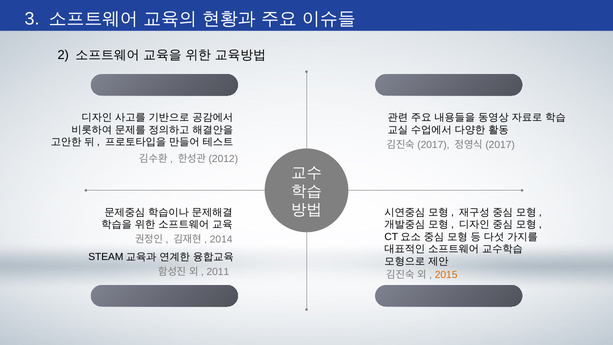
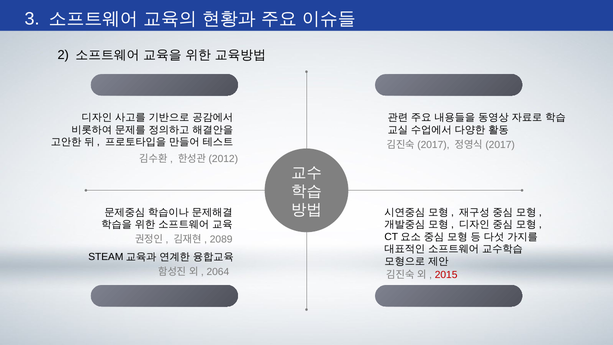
2014: 2014 -> 2089 (221, 239)
2011: 2011 -> 2064 (218, 272)
2015 colour: orange -> red (446, 275)
